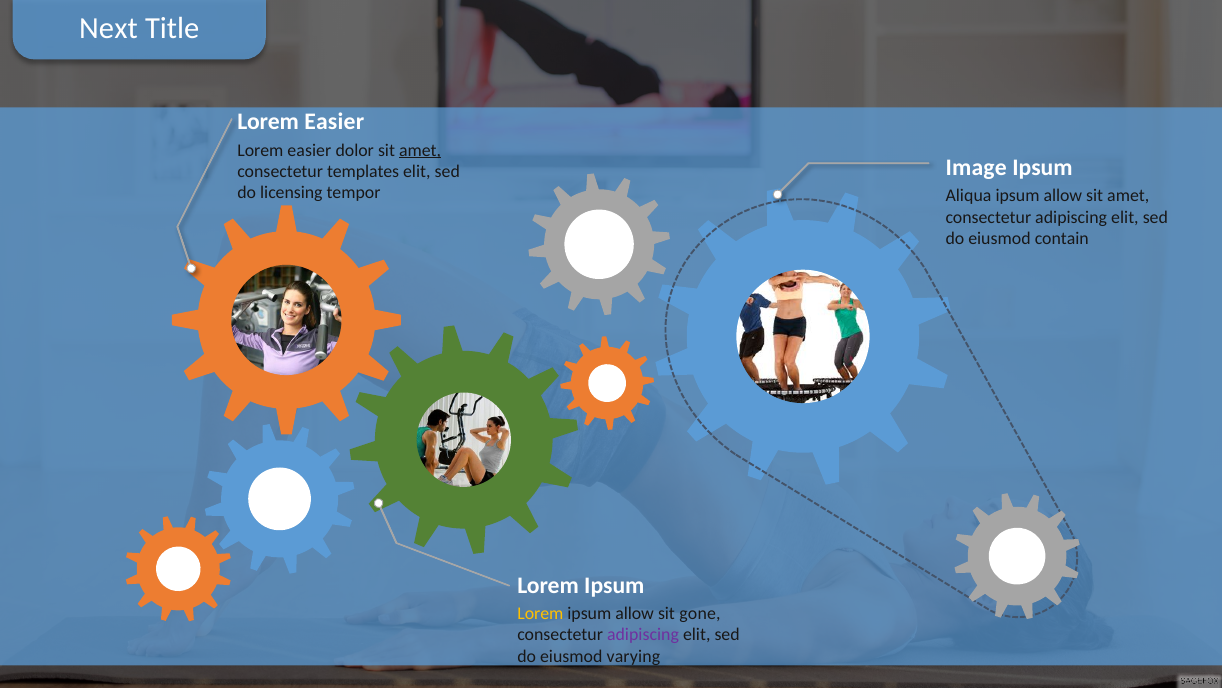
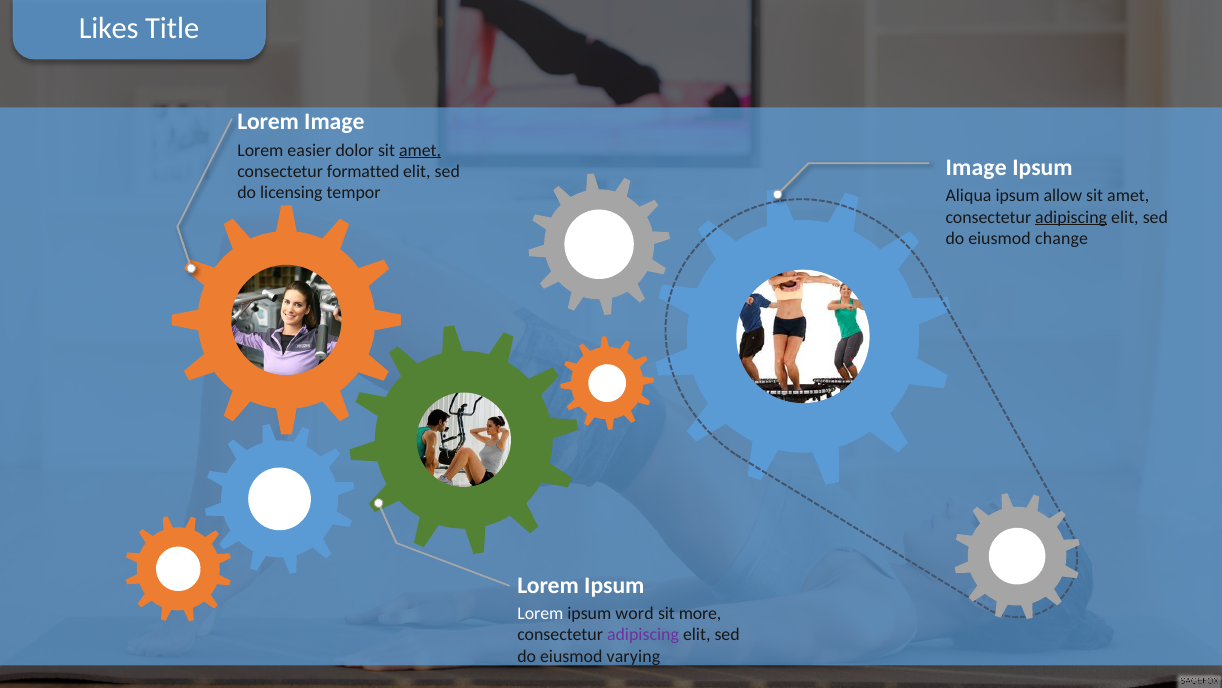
Next: Next -> Likes (109, 29)
Easier: Easier -> Image (334, 122)
templates: templates -> formatted (363, 171)
adipiscing underline: none -> present (1071, 217)
contain: contain -> change (1062, 238)
Lorem colour: yellow -> white (540, 613)
allow: allow -> word (635, 613)
gone: gone -> more (700, 613)
